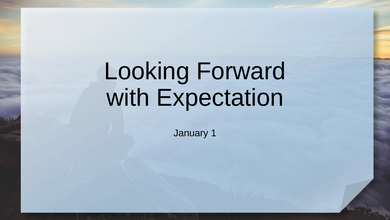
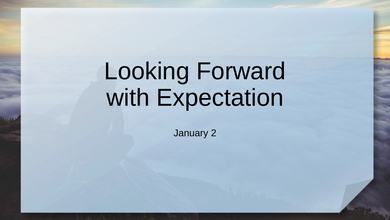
1: 1 -> 2 (214, 133)
